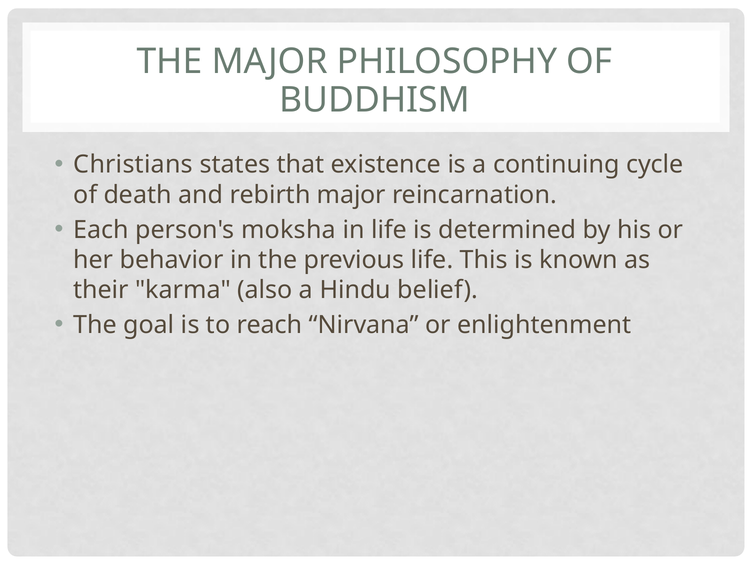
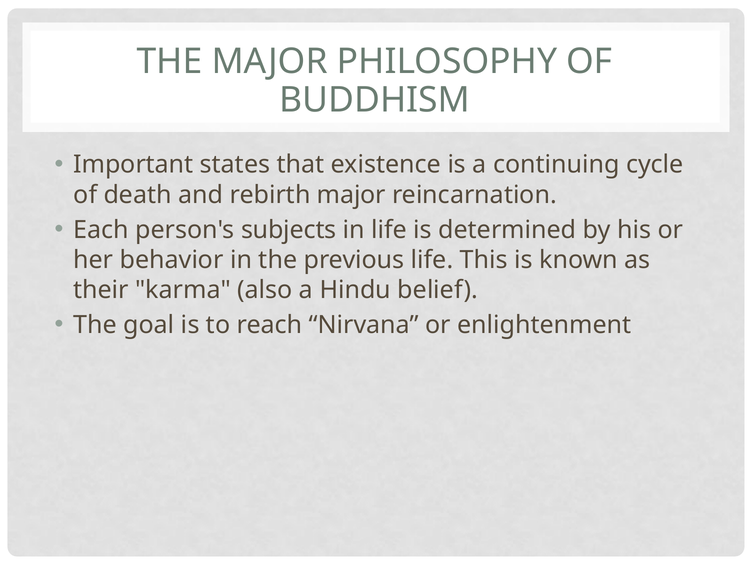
Christians: Christians -> Important (133, 165)
moksha: moksha -> subjects (289, 230)
